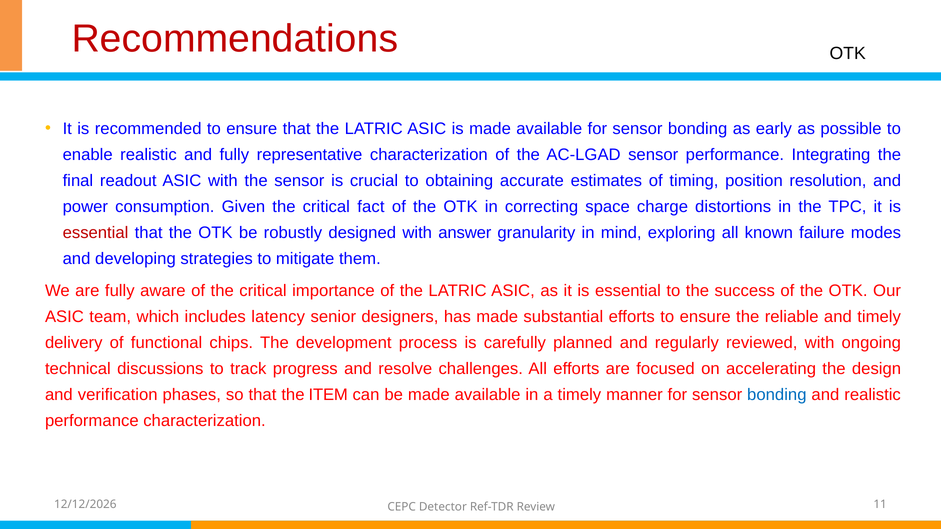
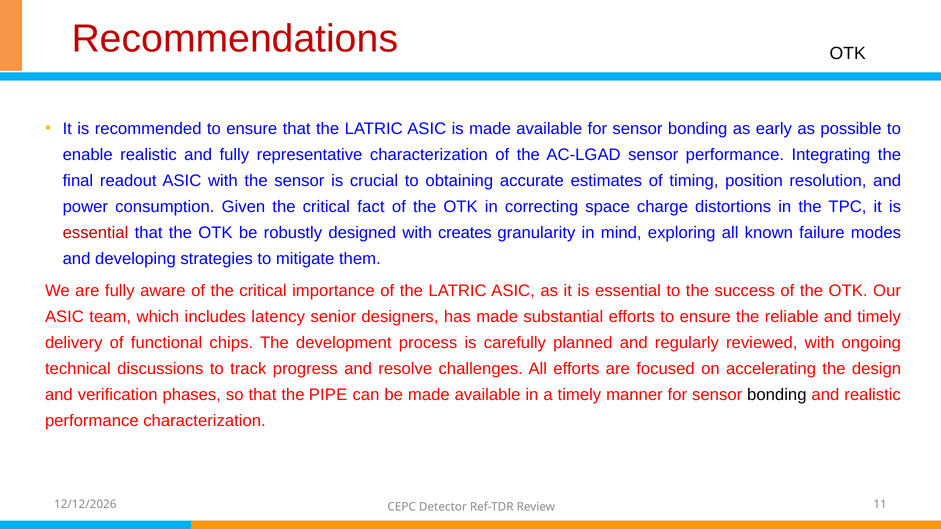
answer: answer -> creates (465, 233)
ITEM: ITEM -> PIPE (328, 395)
bonding colour: blue -> black (777, 395)
